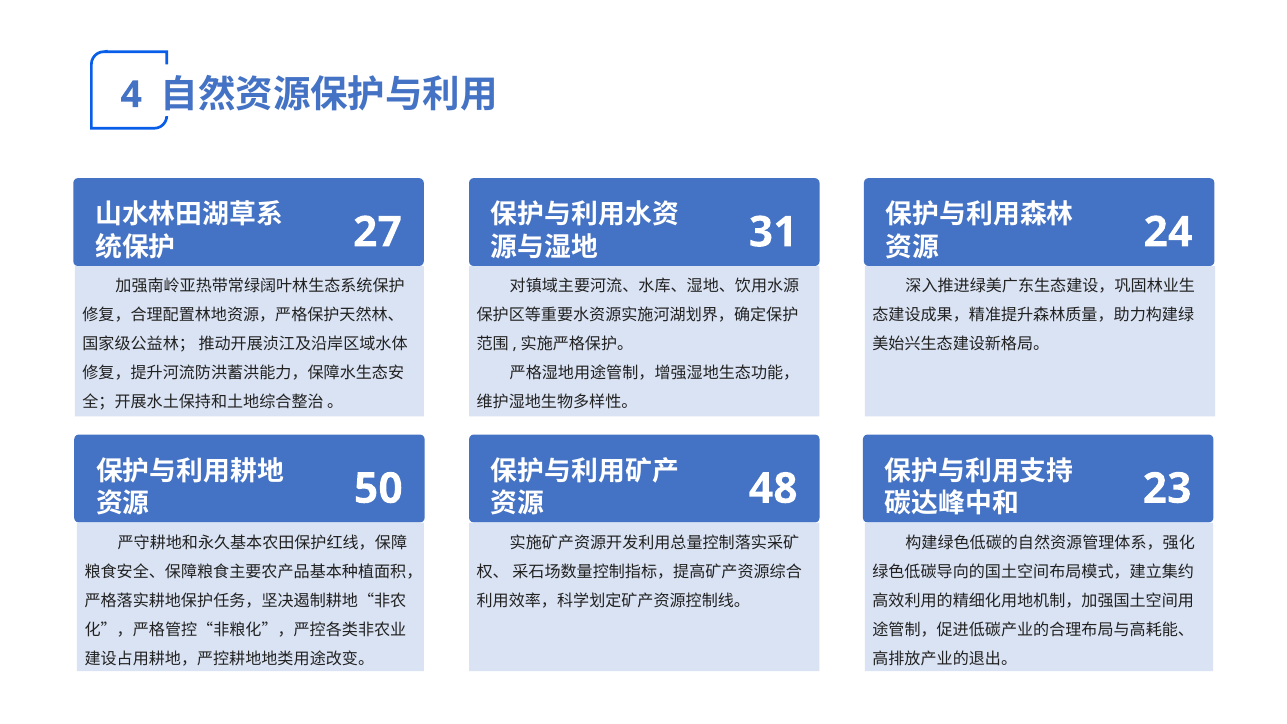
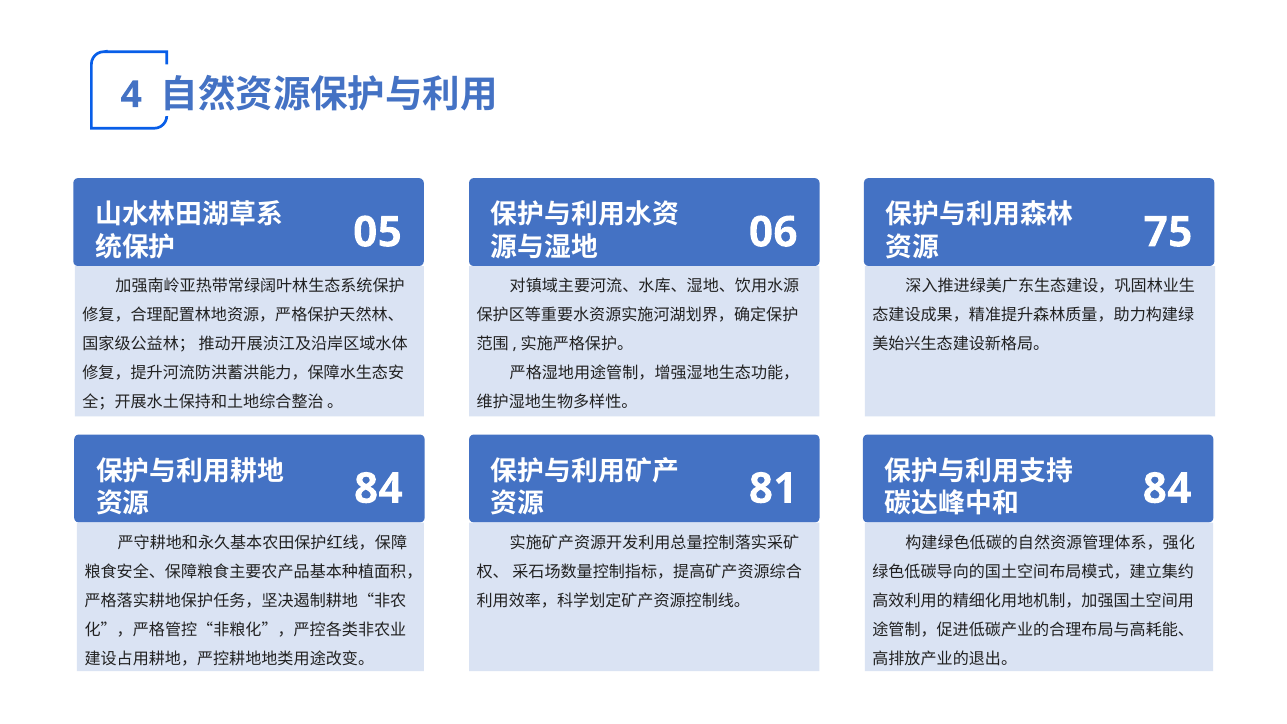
27: 27 -> 05 (377, 232)
31: 31 -> 06 (773, 232)
24: 24 -> 75 (1168, 232)
50: 50 -> 84 (378, 489)
48: 48 -> 81 (773, 489)
23: 23 -> 84 (1167, 489)
